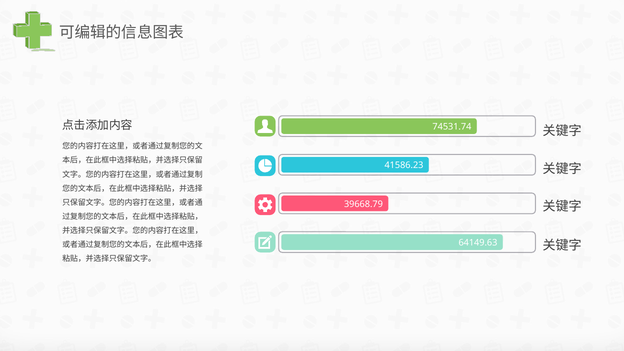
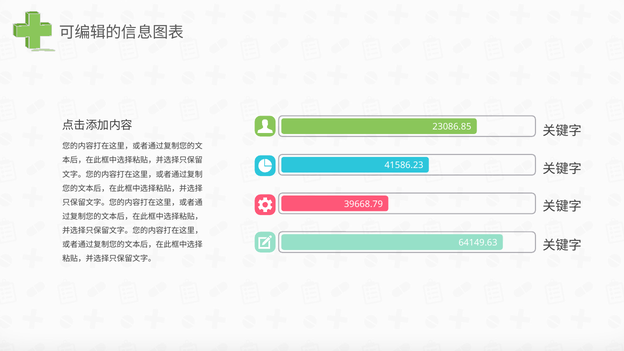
74531.74: 74531.74 -> 23086.85 (452, 127)
